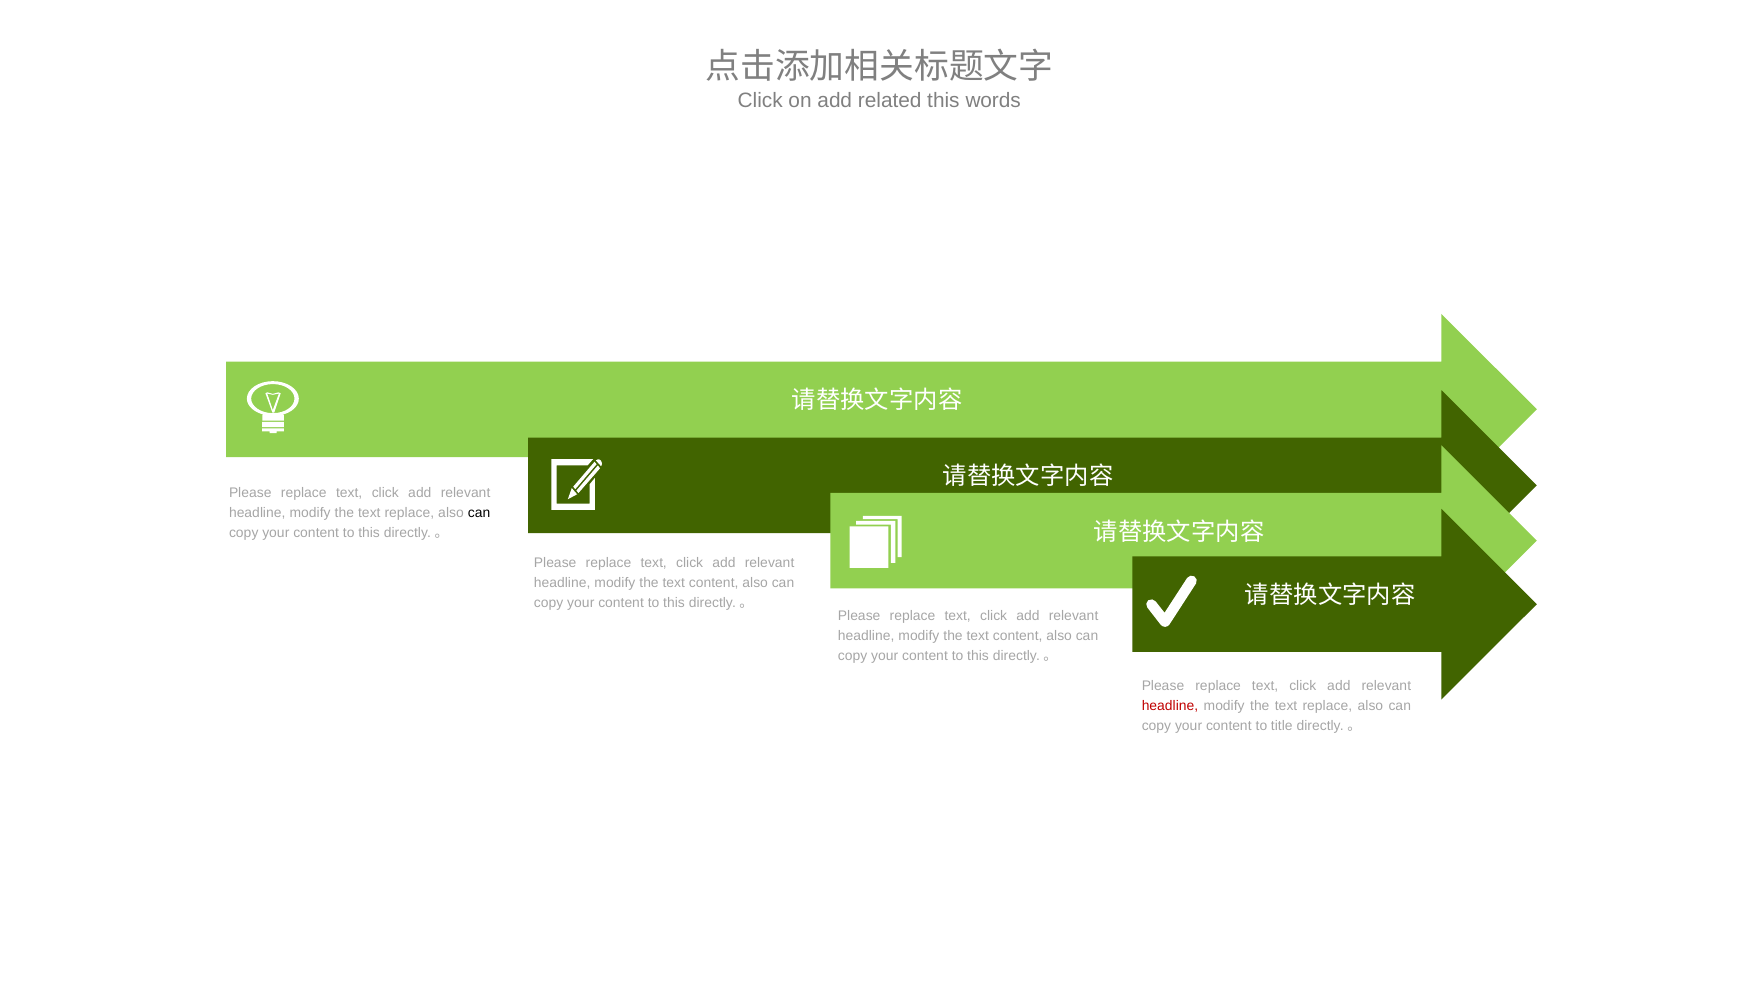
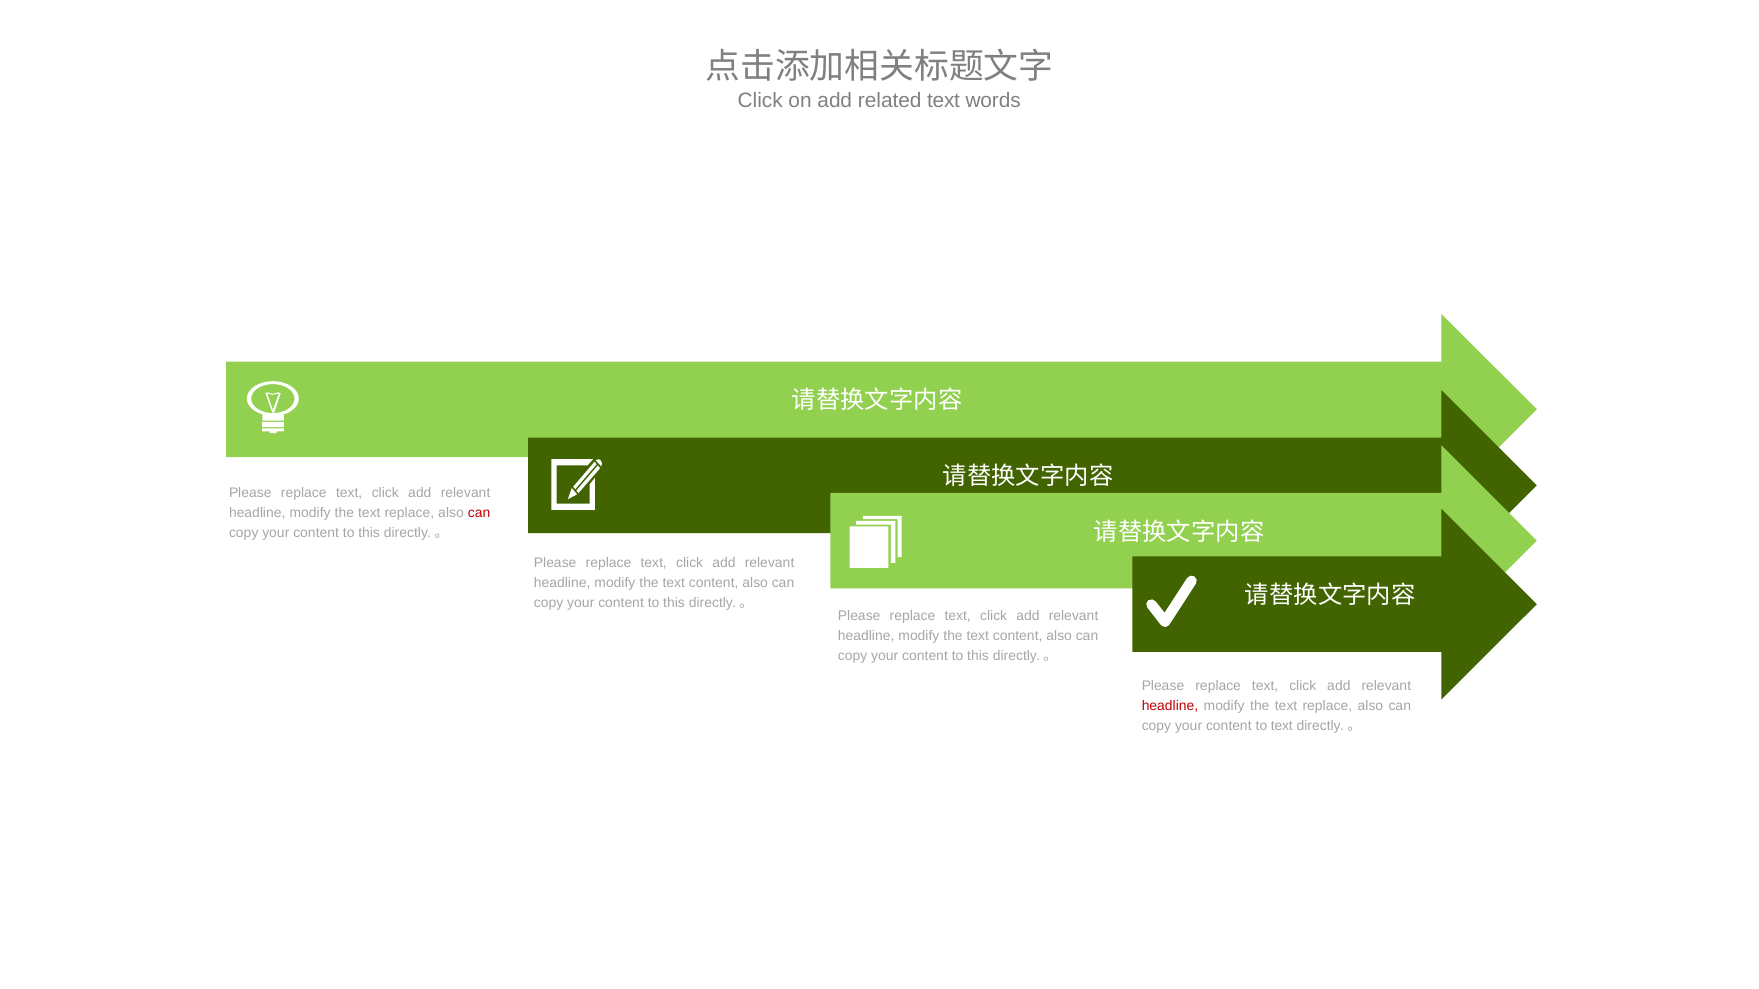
related this: this -> text (944, 100)
can colour: black -> red (479, 513)
to title: title -> text (1282, 726)
